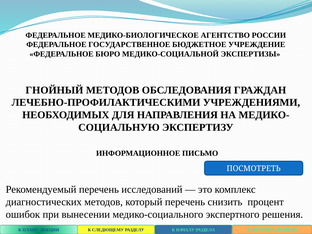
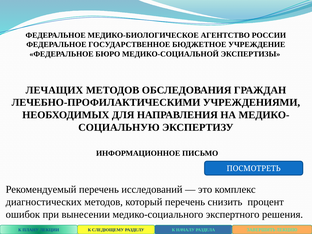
ГНОЙНЫЙ: ГНОЙНЫЙ -> ЛЕЧАЩИХ (54, 90)
